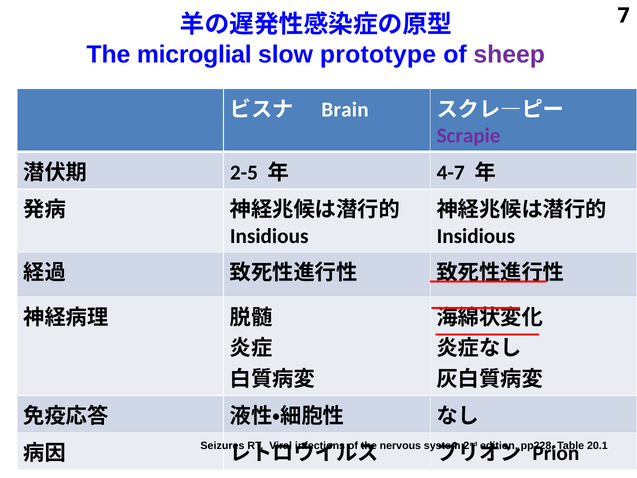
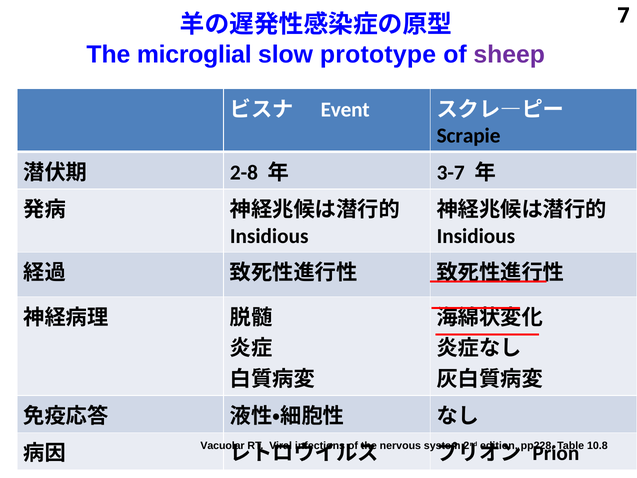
Brain: Brain -> Event (345, 110)
Scrapie colour: purple -> black (469, 136)
2-5: 2-5 -> 2-8 (244, 173)
4-7: 4-7 -> 3-7 (451, 173)
Seizures: Seizures -> Vacuolar (223, 446)
20.1: 20.1 -> 10.8 (597, 446)
